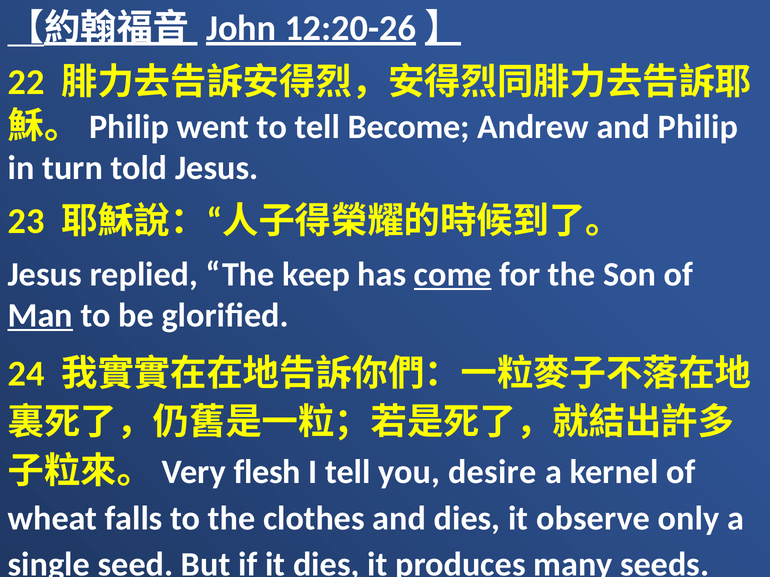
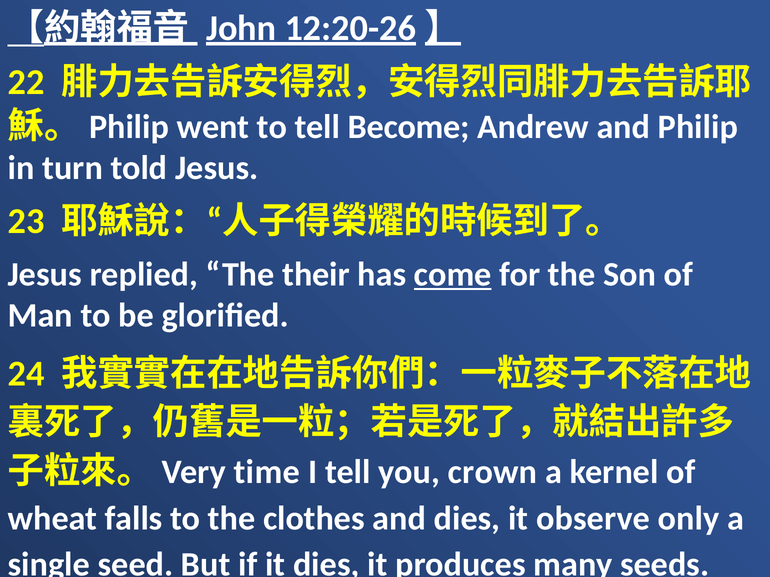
keep: keep -> their (316, 274)
Man underline: present -> none (40, 316)
flesh: flesh -> time (267, 472)
desire: desire -> crown (492, 472)
